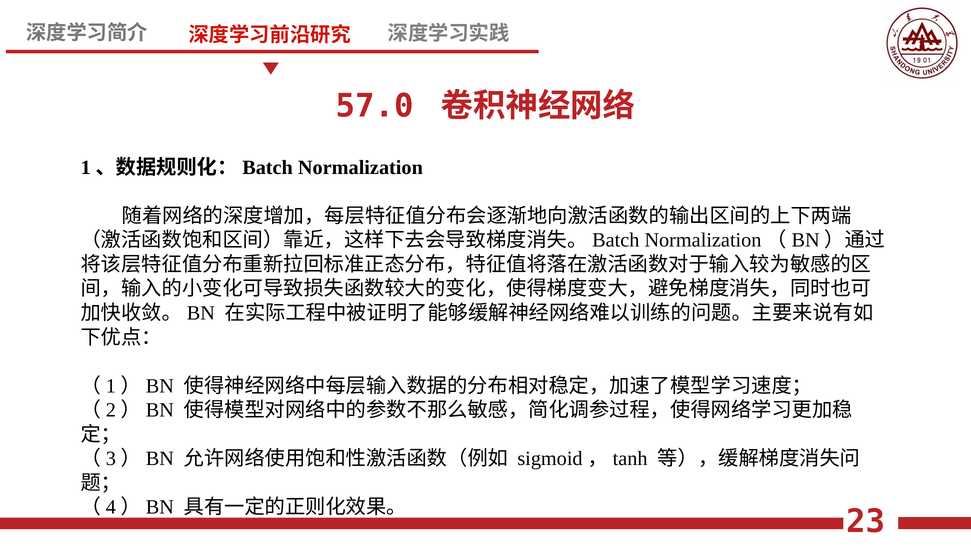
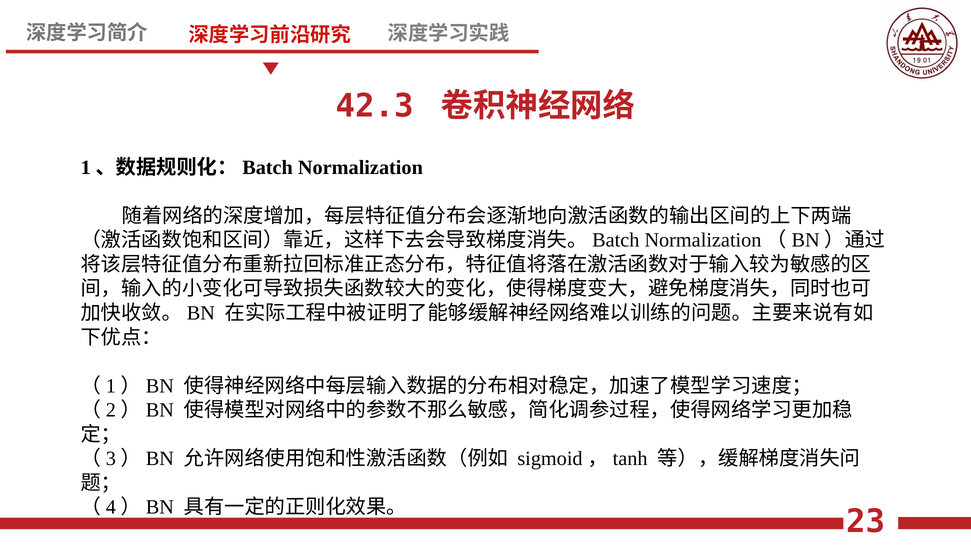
57.0: 57.0 -> 42.3 (375, 106)
